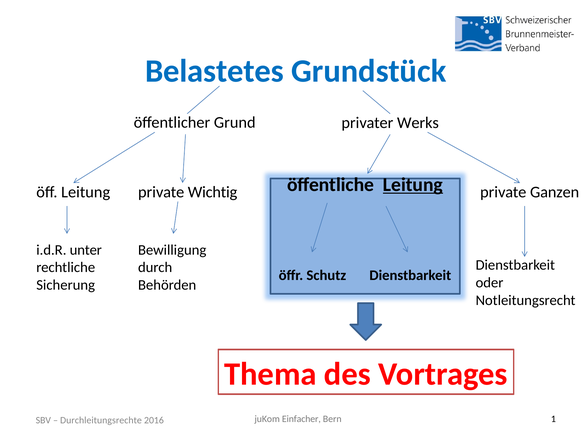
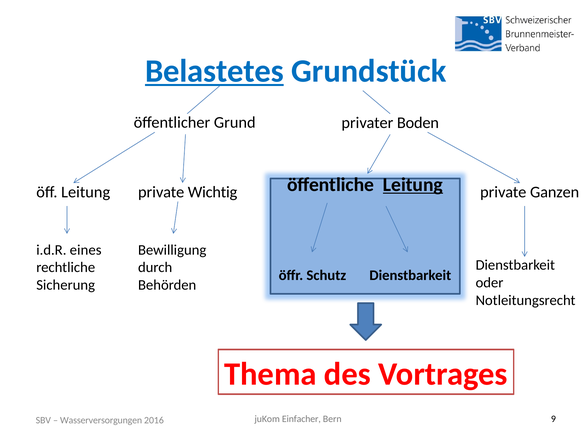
Belastetes underline: none -> present (214, 71)
Werks: Werks -> Boden (418, 123)
unter: unter -> eines (86, 250)
Durchleitungsrechte: Durchleitungsrechte -> Wasserversorgungen (101, 420)
1: 1 -> 9 (553, 419)
